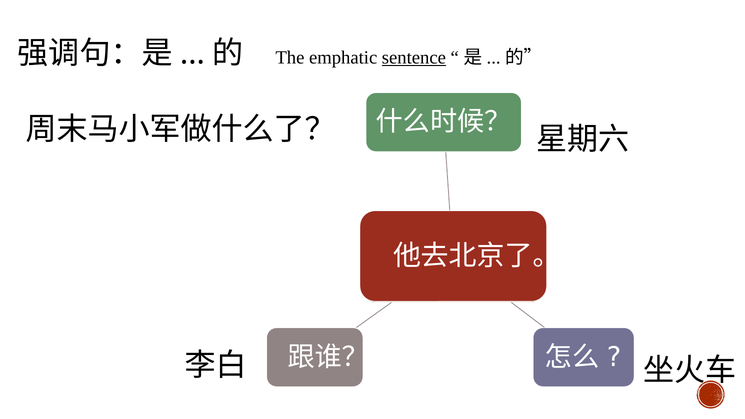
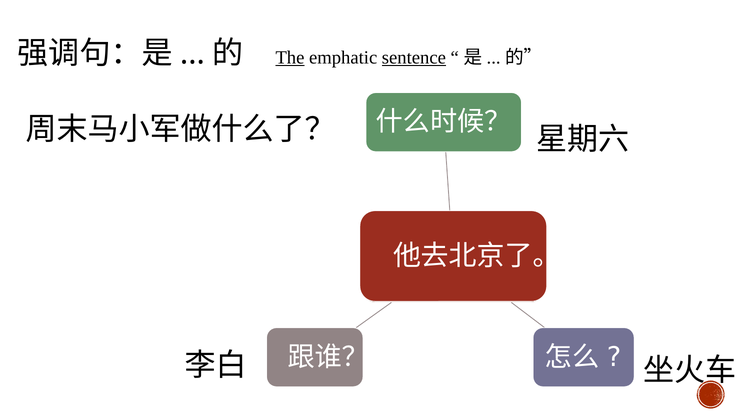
The underline: none -> present (290, 58)
